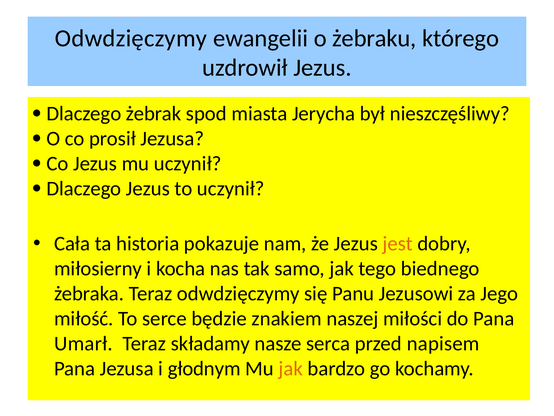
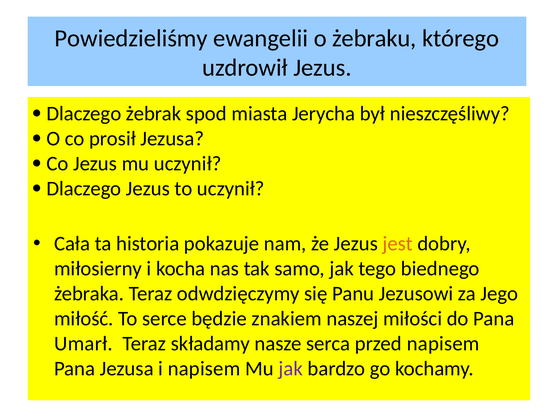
Odwdzięczymy: Odwdzięczymy -> Powiedzieliśmy (131, 38)
i głodnym: głodnym -> napisem (204, 368)
jak colour: orange -> purple (291, 368)
